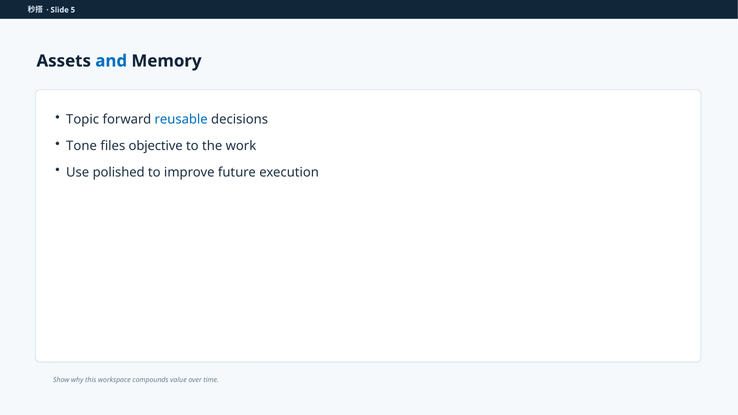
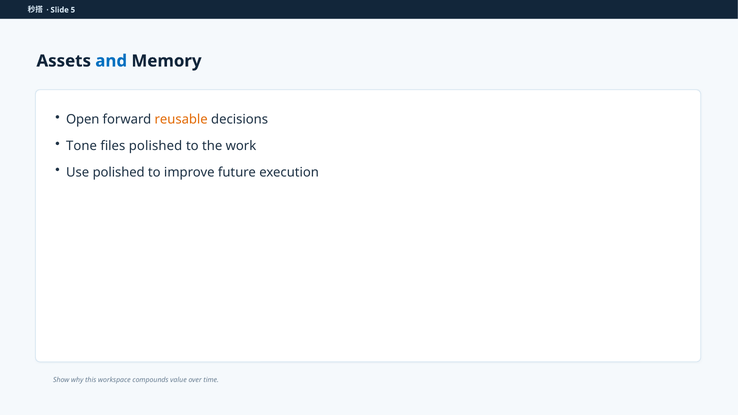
Topic: Topic -> Open (83, 119)
reusable colour: blue -> orange (181, 119)
files objective: objective -> polished (156, 146)
